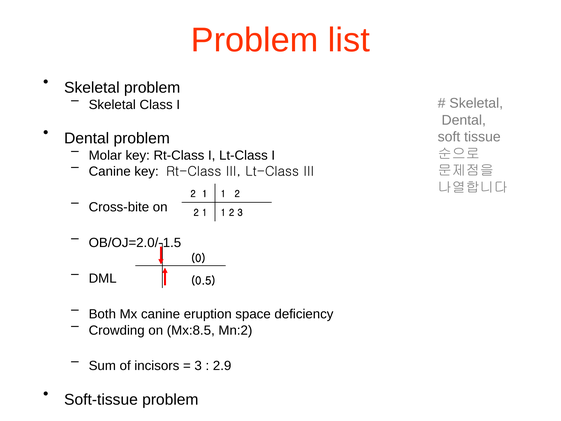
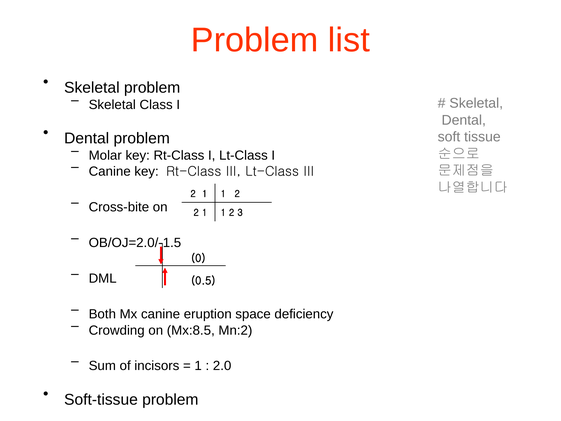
3: 3 -> 1 (198, 366)
2.9: 2.9 -> 2.0 (222, 366)
